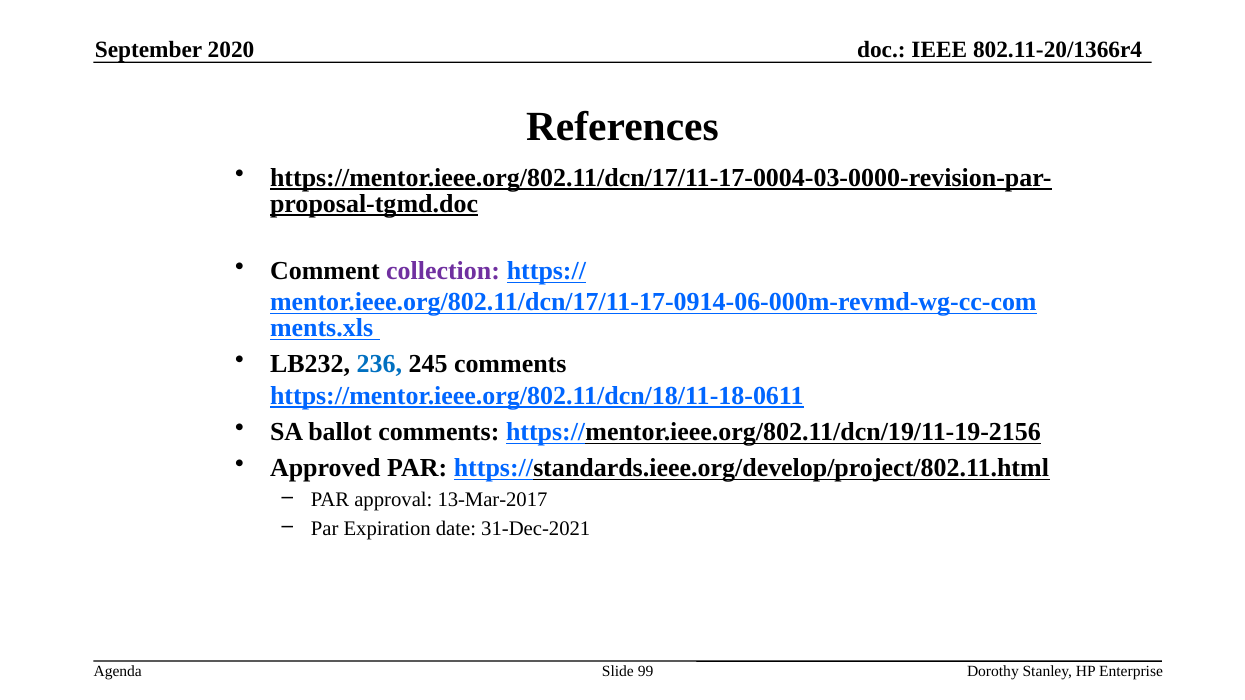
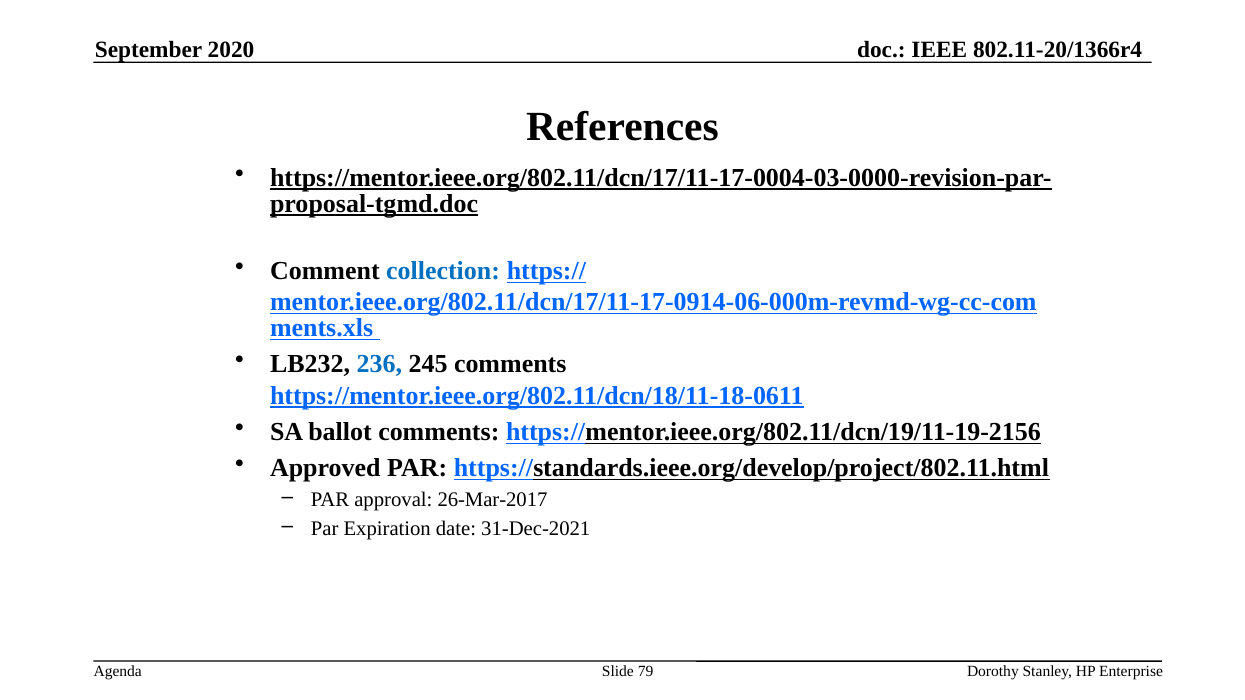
collection colour: purple -> blue (443, 271)
13-Mar-2017: 13-Mar-2017 -> 26-Mar-2017 (492, 500)
99: 99 -> 79 (646, 672)
